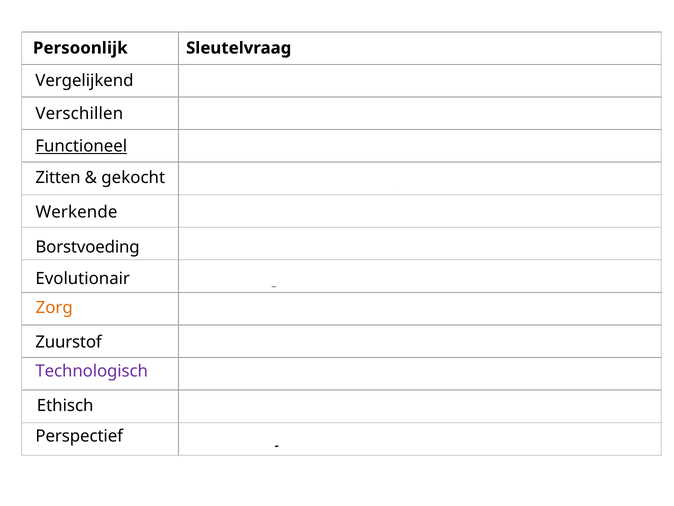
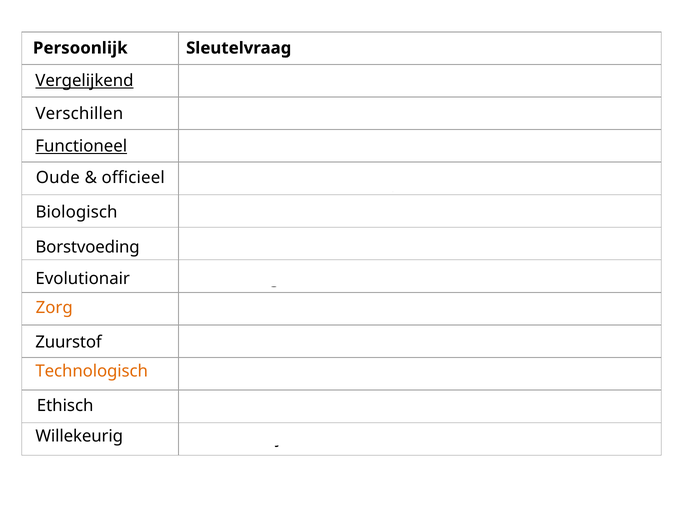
Vergelijkend underline: none -> present (84, 80)
Zitten: Zitten -> Oude (58, 178)
gekocht: gekocht -> officieel (133, 178)
Werkende: Werkende -> Biologisch (77, 212)
Technologisch colour: purple -> orange (92, 371)
Perspectief: Perspectief -> Willekeurig (79, 436)
